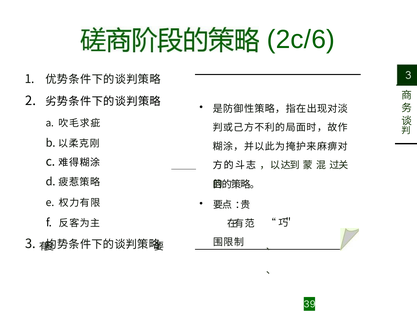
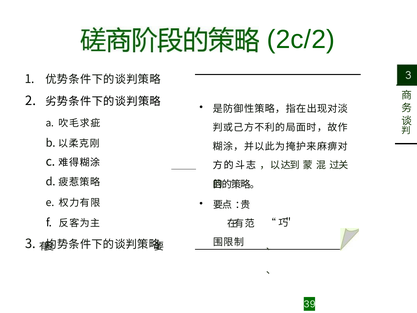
2c/6: 2c/6 -> 2c/2 (301, 39)
